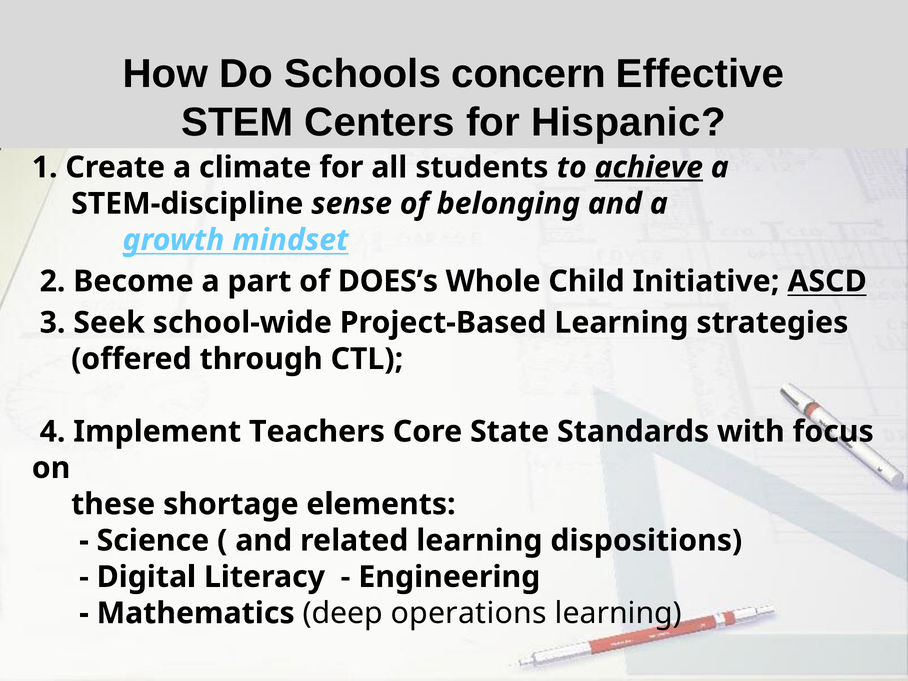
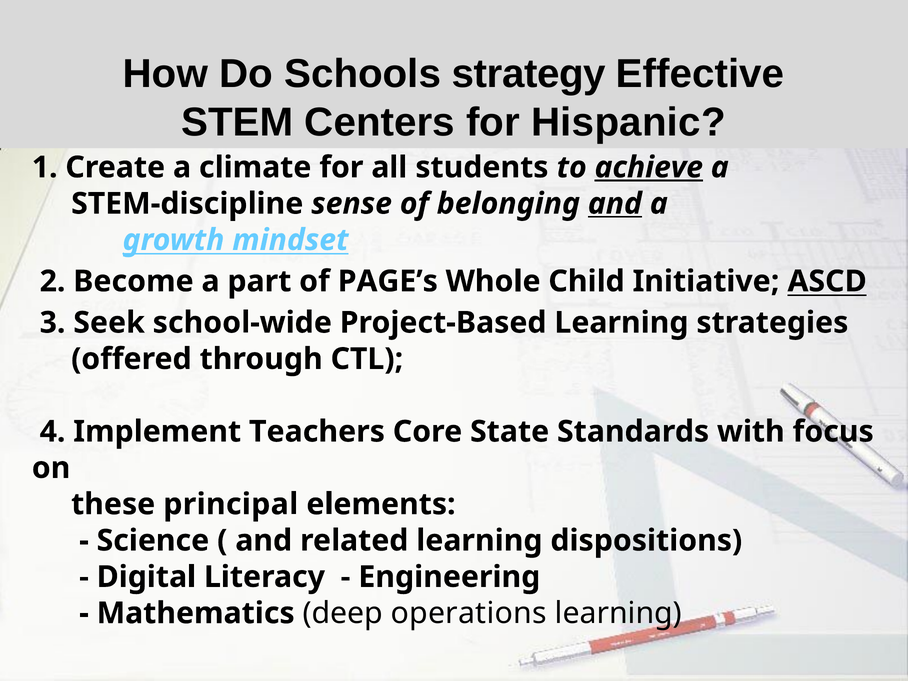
concern: concern -> strategy (529, 74)
and underline: none -> present (615, 204)
DOES’s: DOES’s -> PAGE’s (388, 281)
shortage: shortage -> principal (231, 504)
